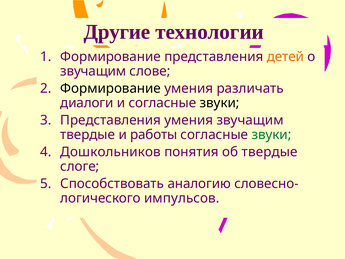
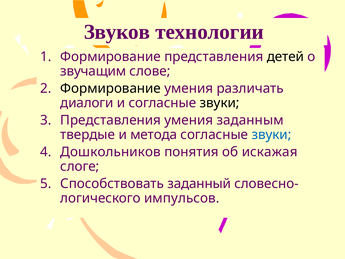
Другие: Другие -> Звуков (117, 32)
детей colour: orange -> black (285, 57)
умения звучащим: звучащим -> заданным (250, 120)
работы: работы -> метода (154, 135)
звуки colour: green -> blue (271, 135)
об твердые: твердые -> искажая (270, 152)
аналогию: аналогию -> заданный (199, 183)
